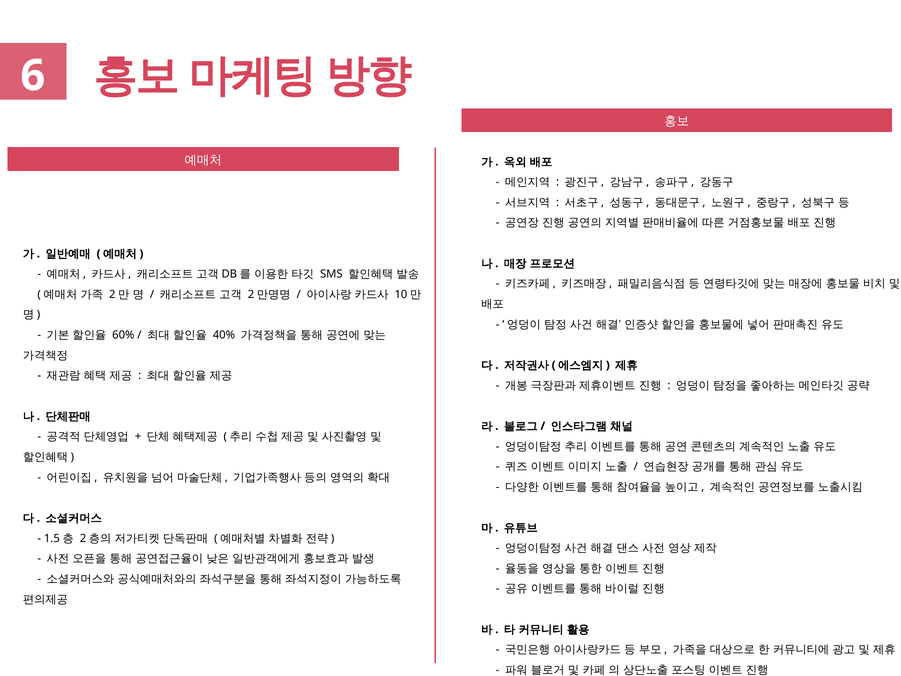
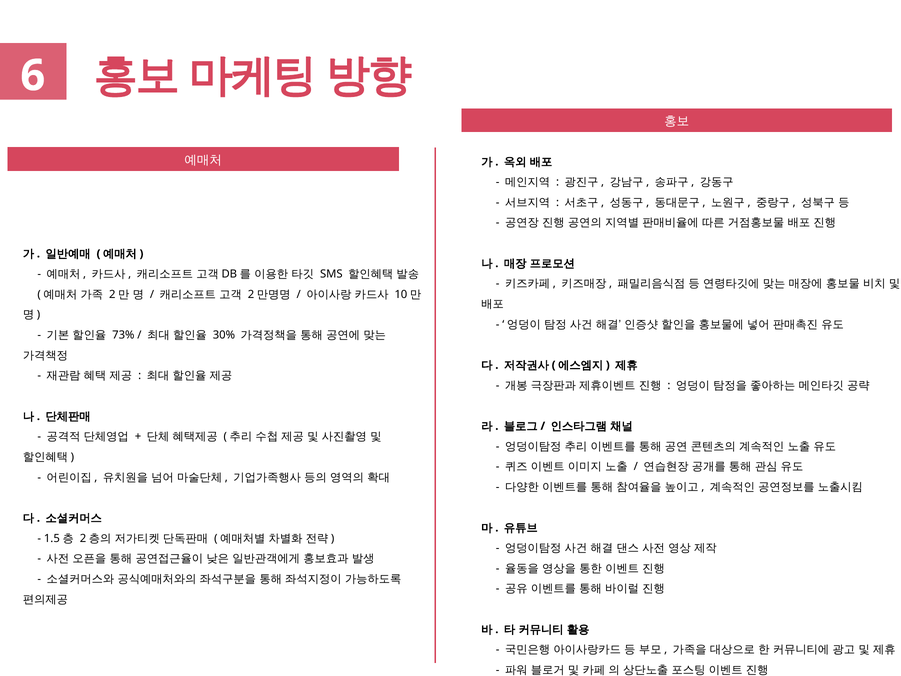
60%: 60% -> 73% (123, 335)
40%: 40% -> 30% (224, 335)
